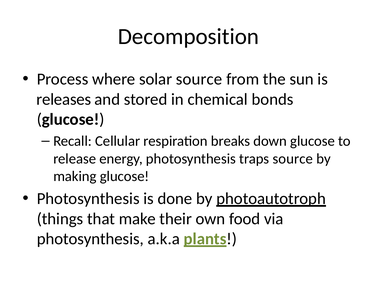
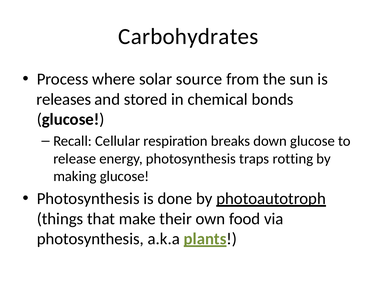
Decomposition: Decomposition -> Carbohydrates (188, 36)
traps source: source -> rotting (293, 159)
